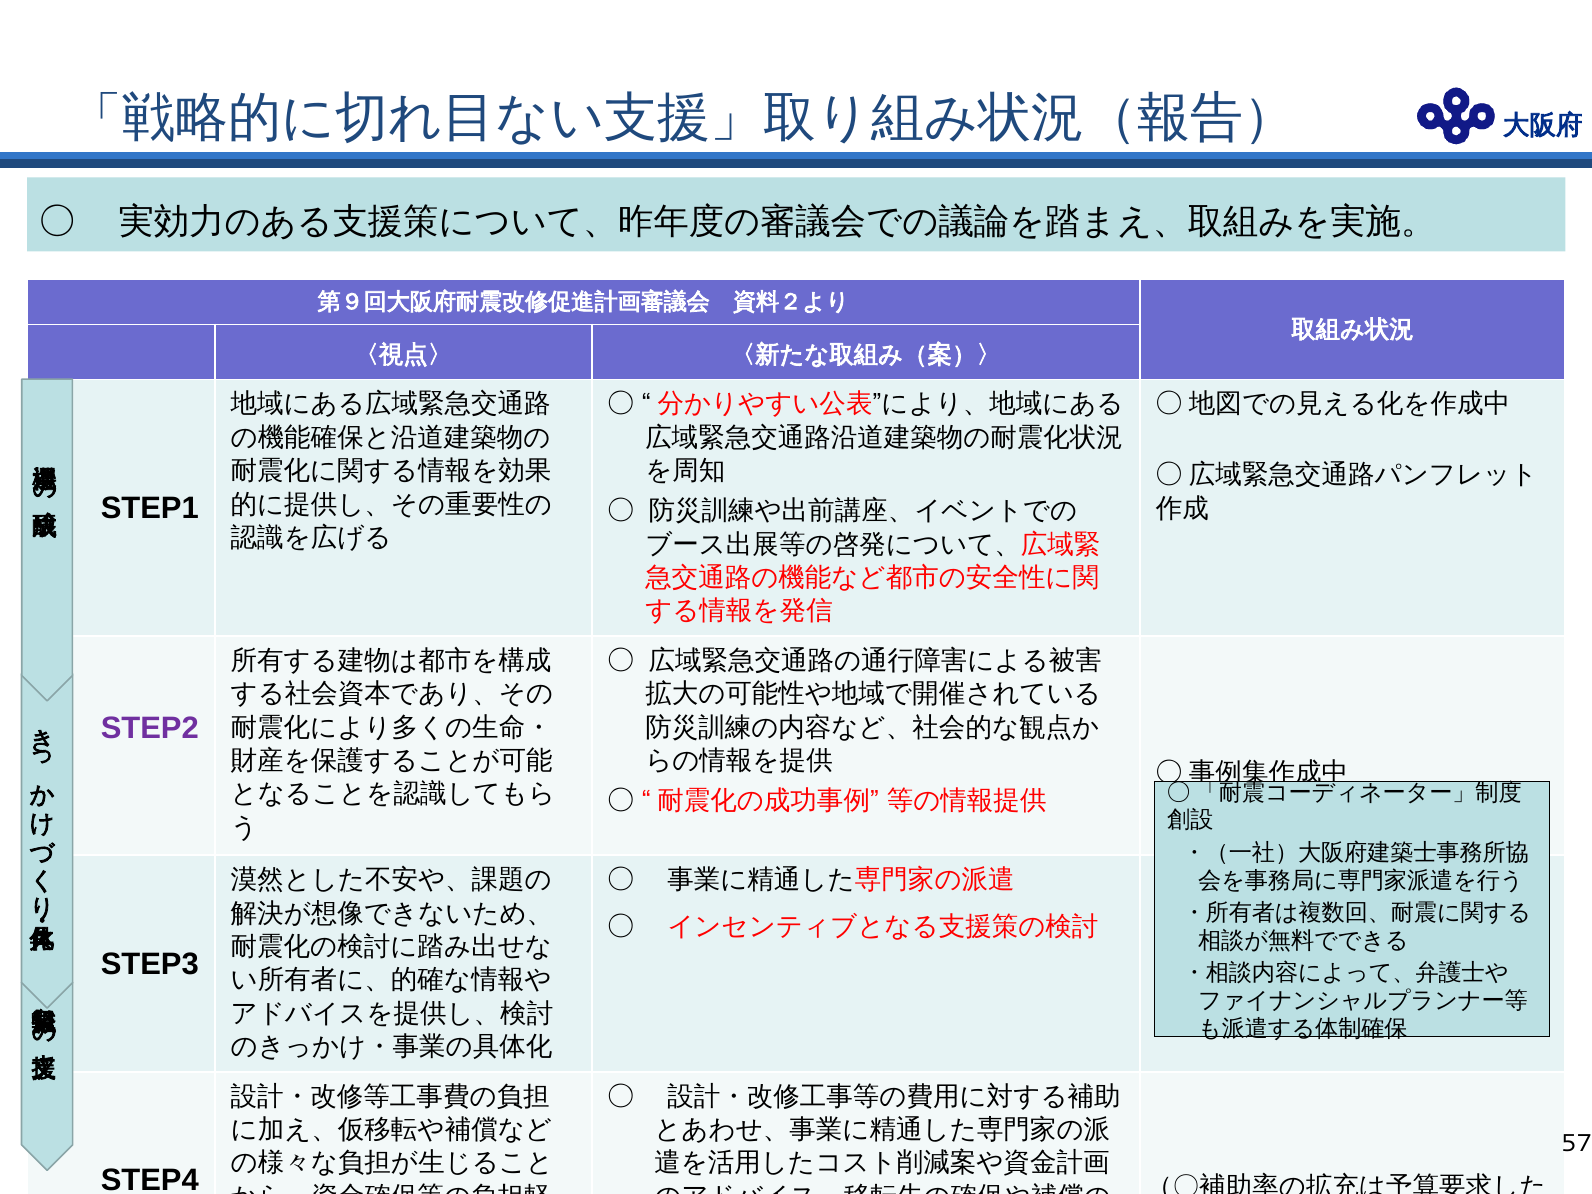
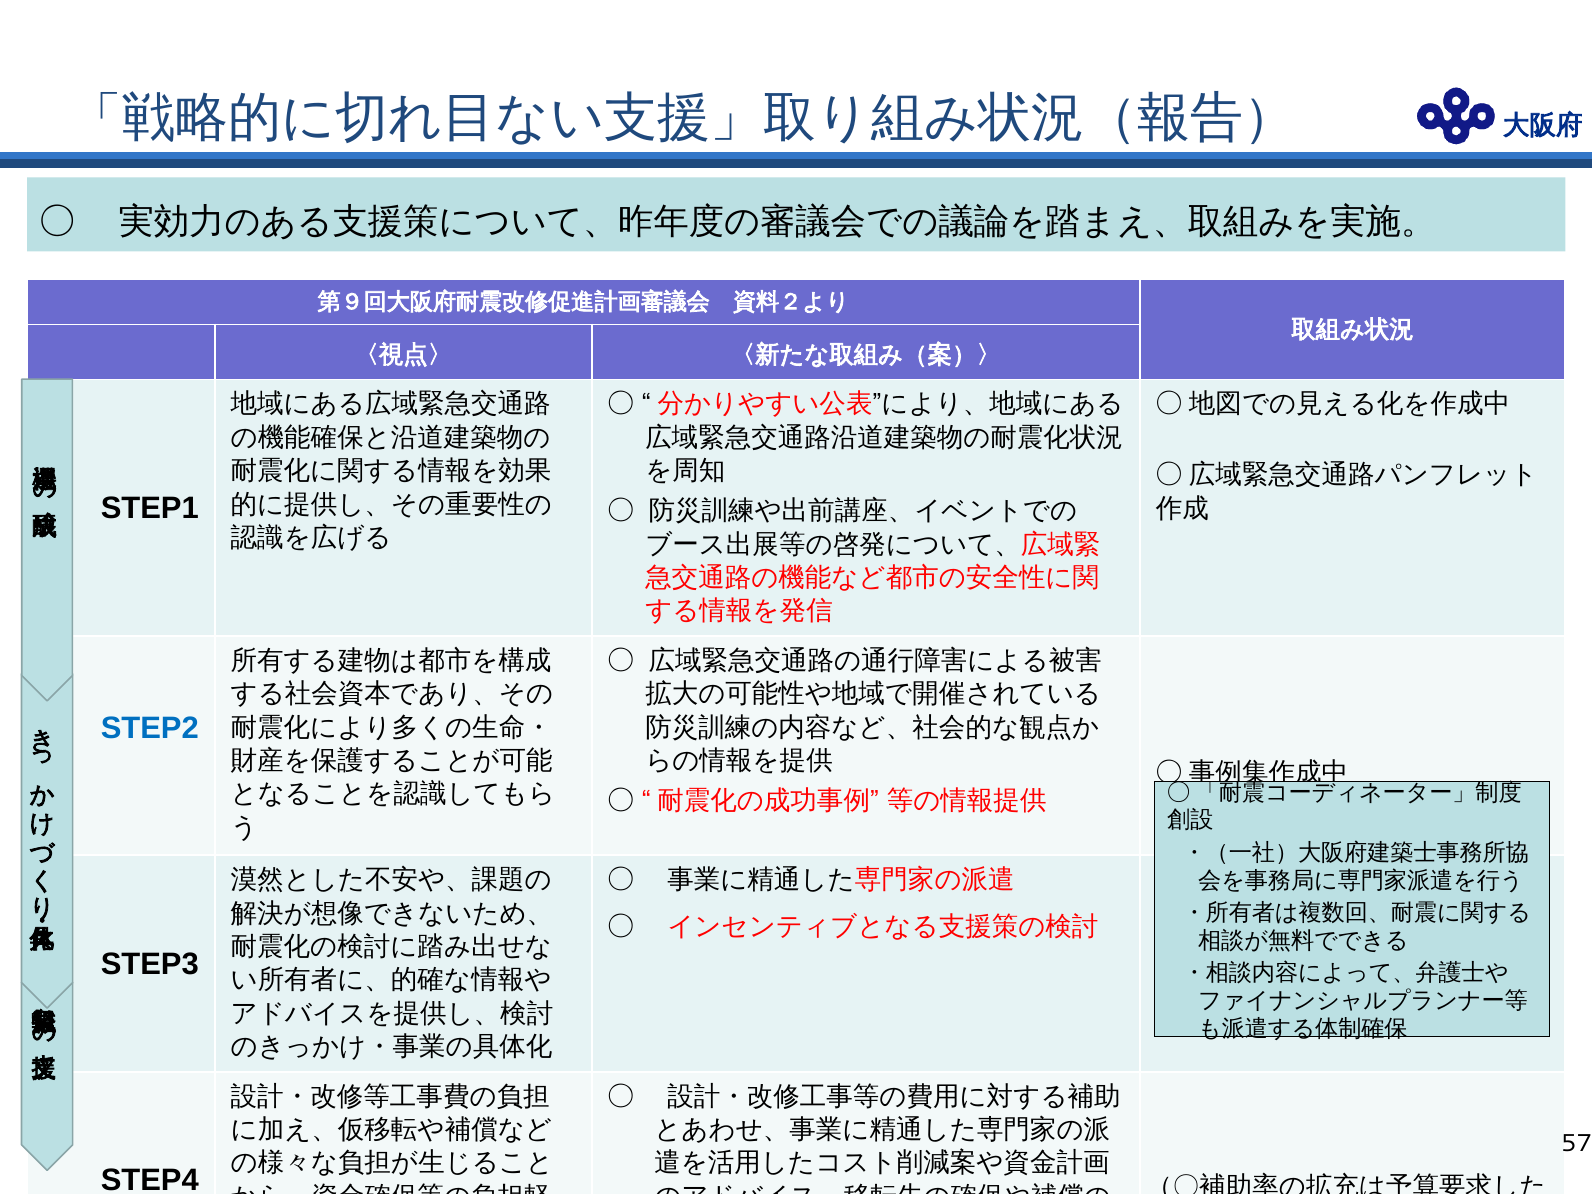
STEP2 colour: purple -> blue (150, 729)
